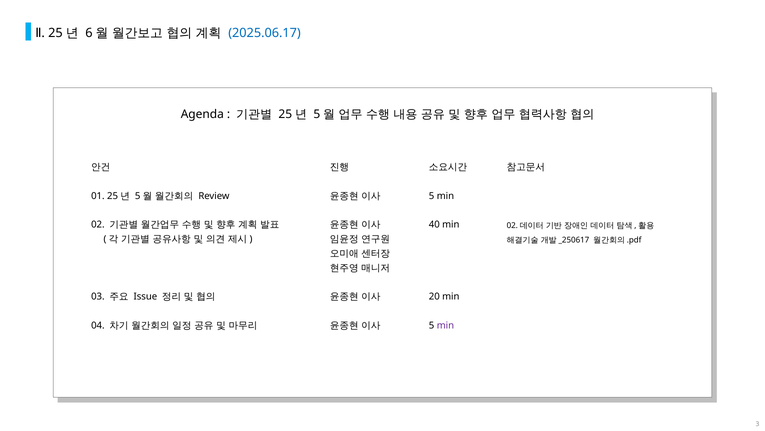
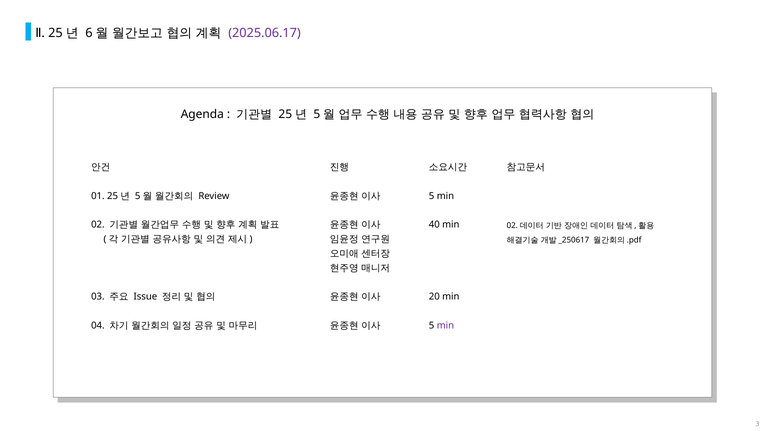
2025.06.17 colour: blue -> purple (265, 33)
